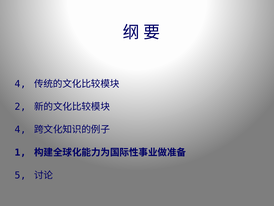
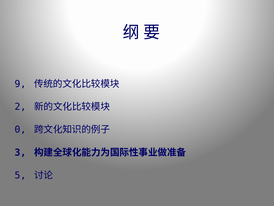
4: 4 -> 9 (20, 84)
4: 4 -> 0 (20, 129)
1: 1 -> 3 (20, 152)
